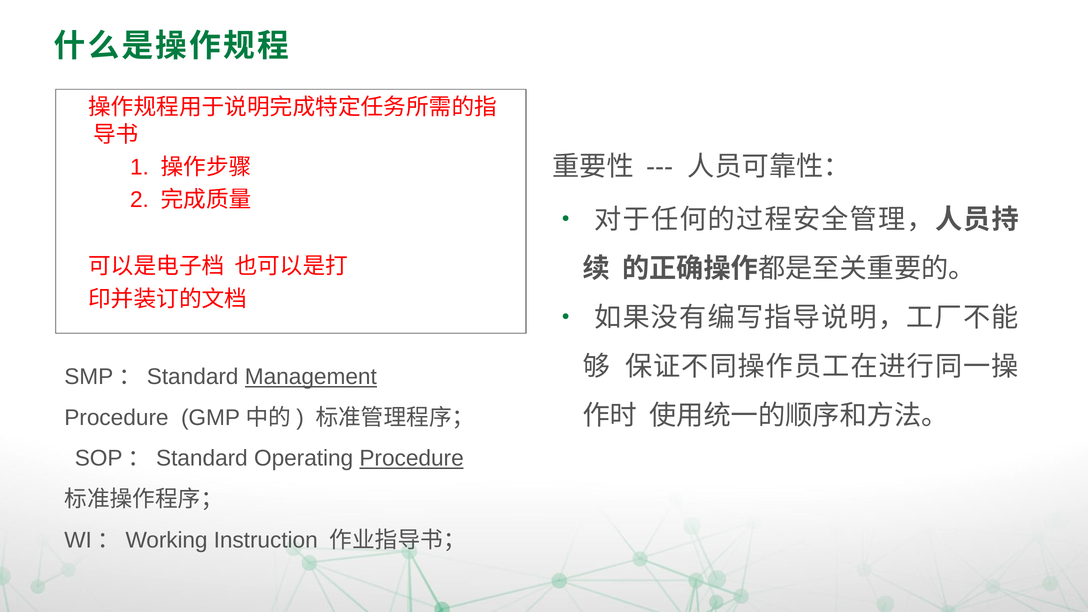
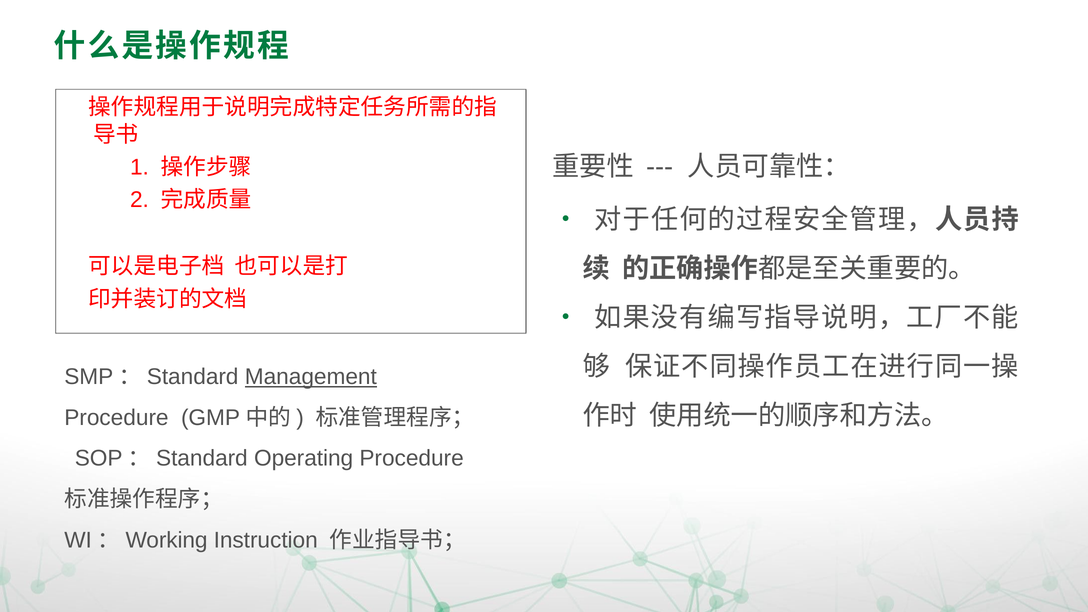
Procedure underline: present -> none (412, 458)
